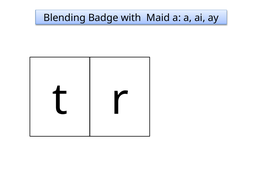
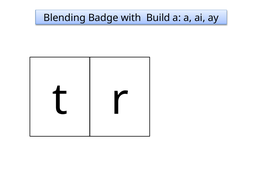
Maid: Maid -> Build (158, 18)
